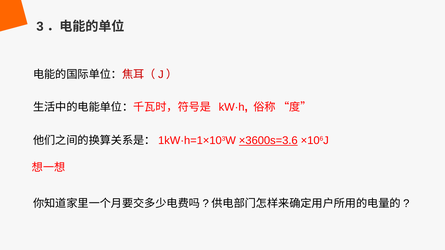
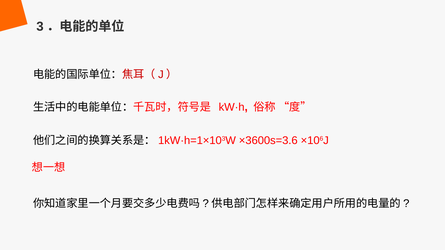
×3600s=3.6 underline: present -> none (268, 141)
